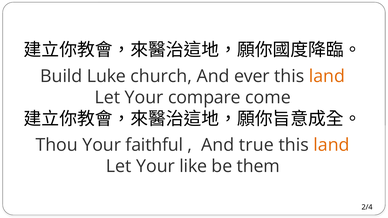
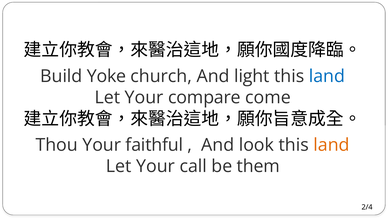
Luke: Luke -> Yoke (106, 76)
ever: ever -> light (252, 76)
land colour: orange -> blue (327, 76)
true: true -> look (256, 145)
like: like -> call (193, 167)
